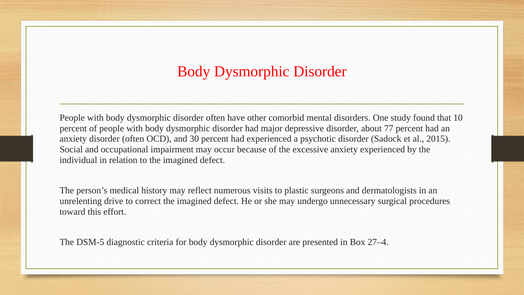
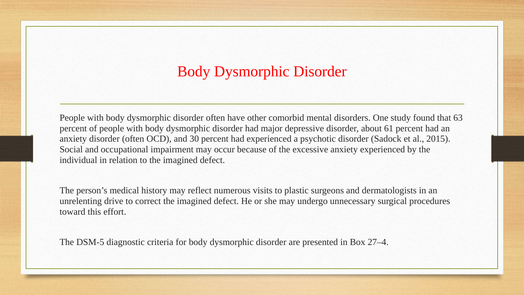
10: 10 -> 63 (458, 118)
77: 77 -> 61 (389, 128)
